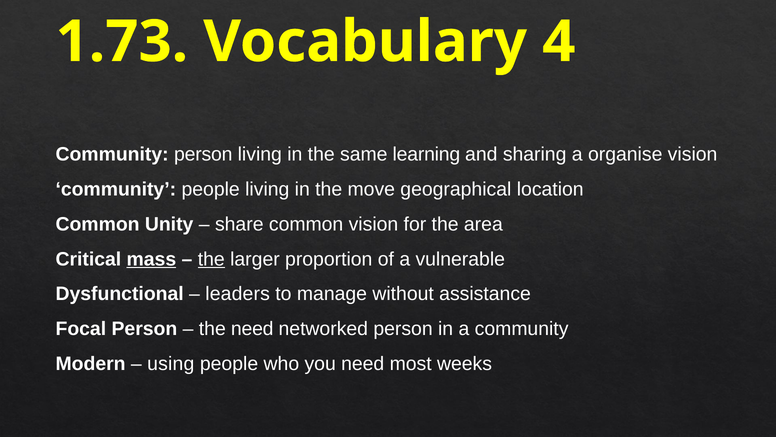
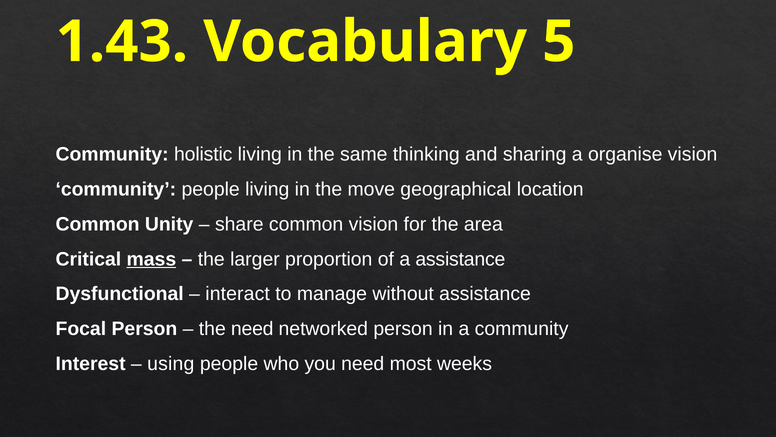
1.73: 1.73 -> 1.43 (122, 42)
4: 4 -> 5 (559, 42)
Community person: person -> holistic (203, 154)
learning: learning -> thinking (426, 154)
the underline: present -> none (211, 259)
a vulnerable: vulnerable -> assistance (460, 259)
leaders: leaders -> interact (238, 294)
Modern: Modern -> Interest (91, 364)
